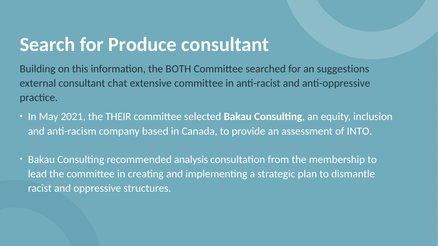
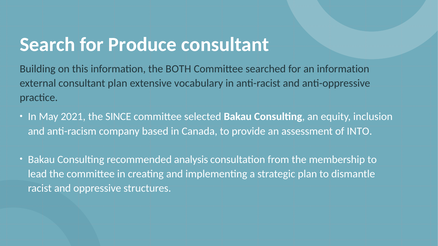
an suggestions: suggestions -> information (343, 69)
consultant chat: chat -> plan (118, 83)
extensive committee: committee -> vocabulary (199, 83)
THEIR: THEIR -> SINCE (118, 117)
